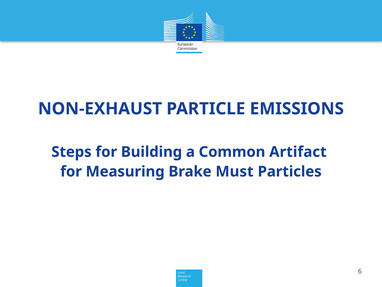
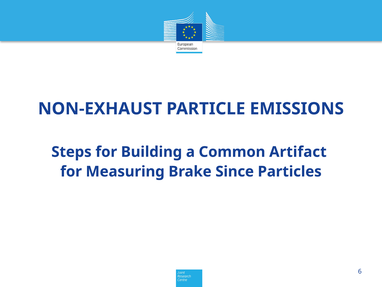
Must: Must -> Since (235, 171)
